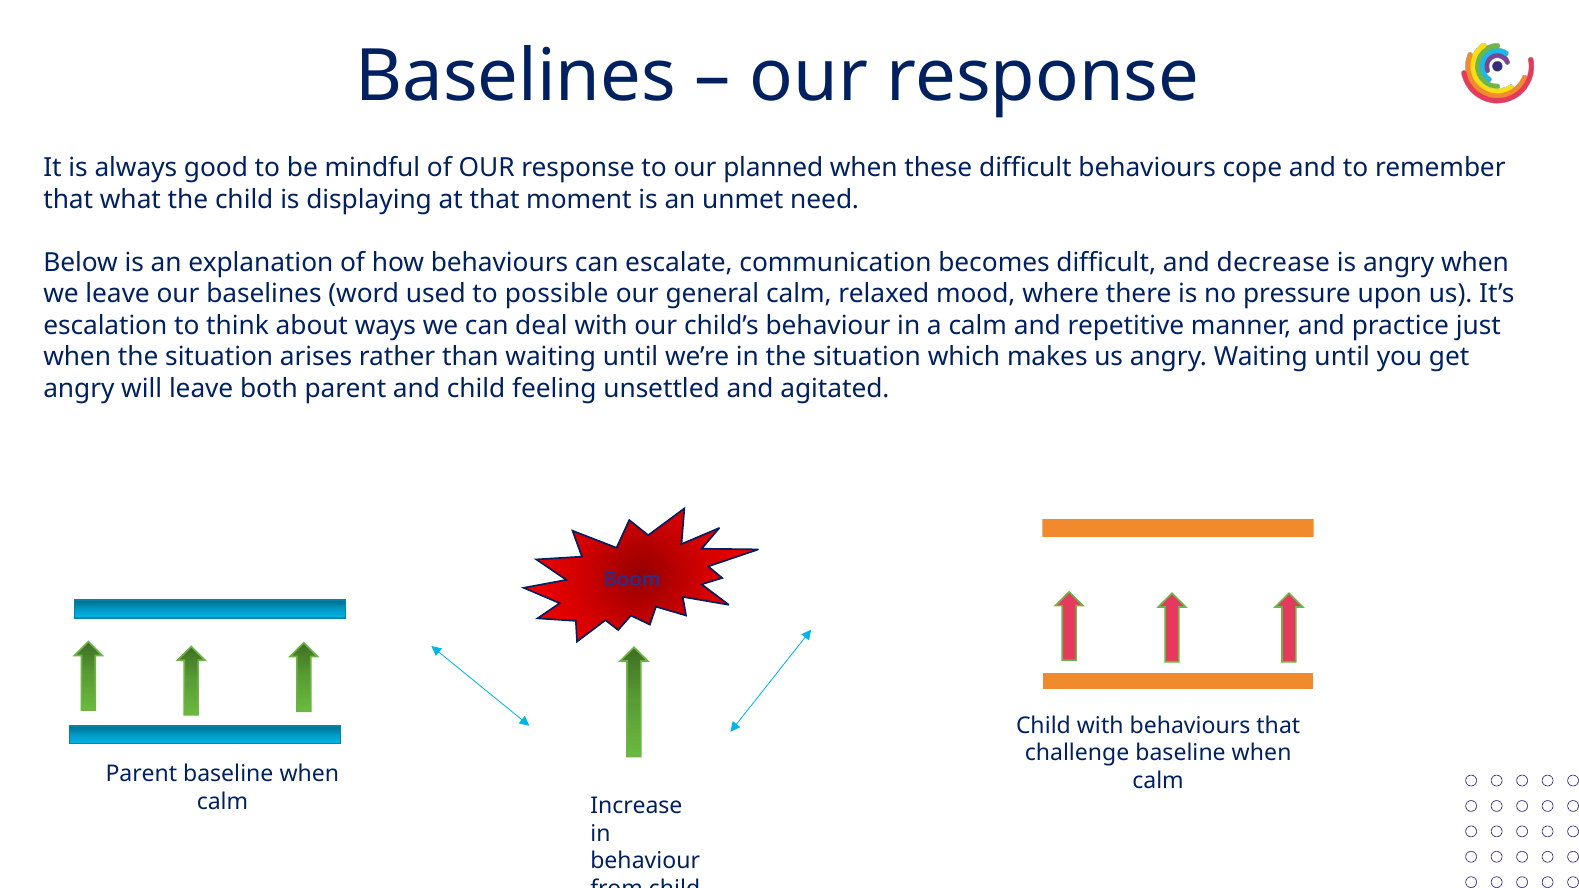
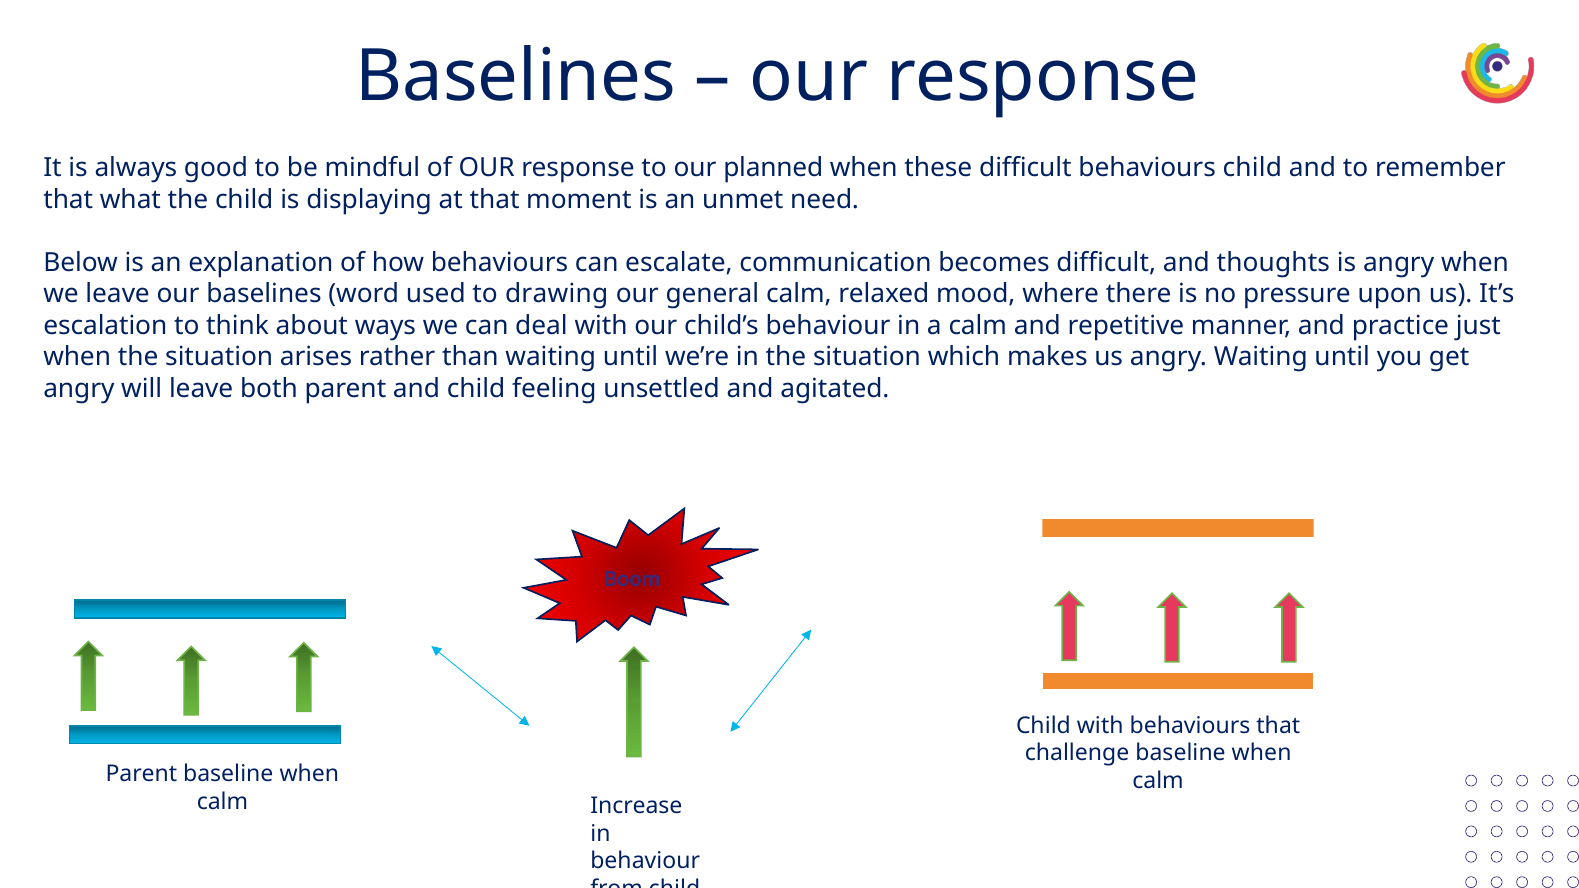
behaviours cope: cope -> child (1252, 168)
decrease: decrease -> thoughts (1273, 263)
possible: possible -> drawing (557, 294)
